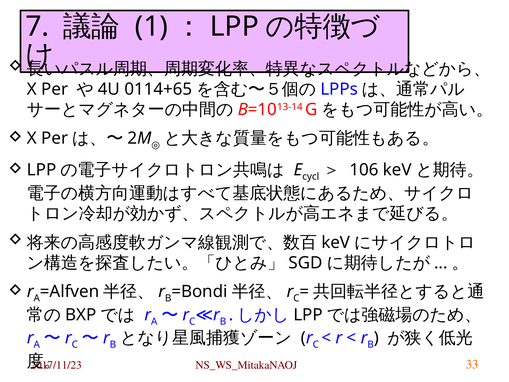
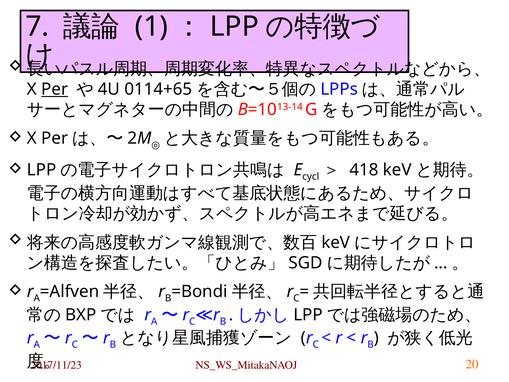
Per underline: none -> present (55, 89)
106: 106 -> 418 (364, 170)
33: 33 -> 20 (472, 364)
